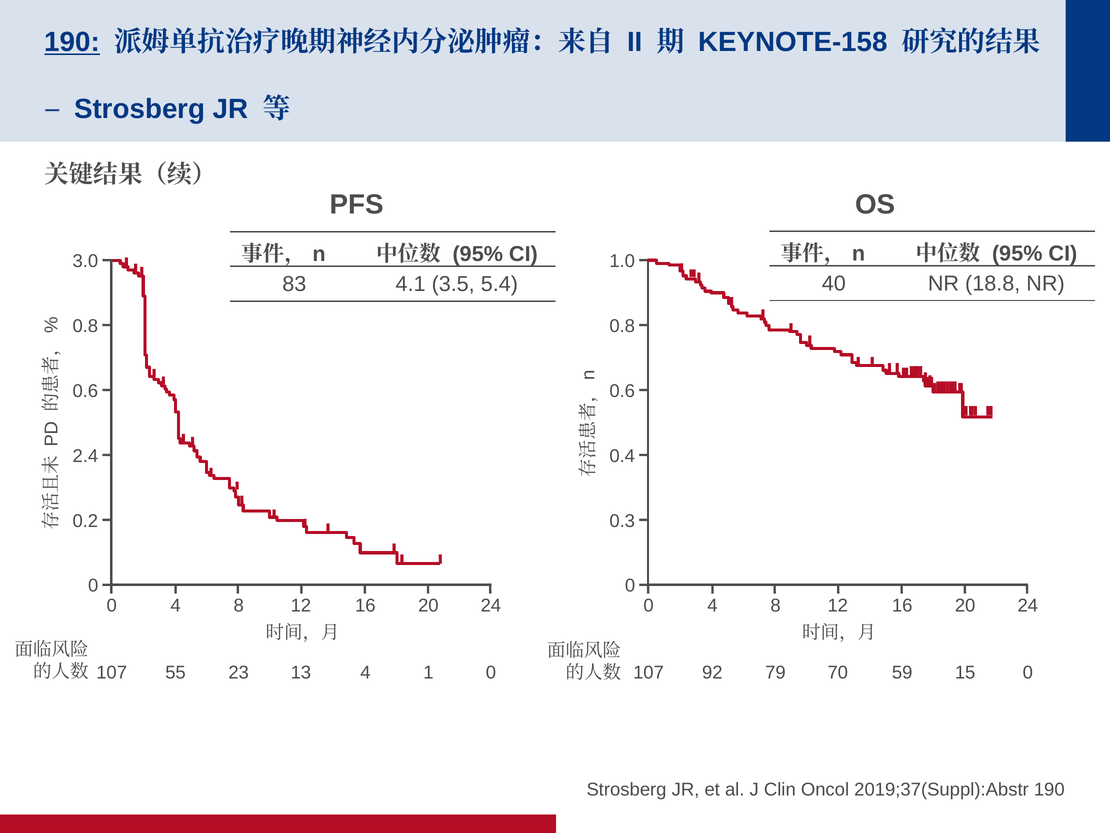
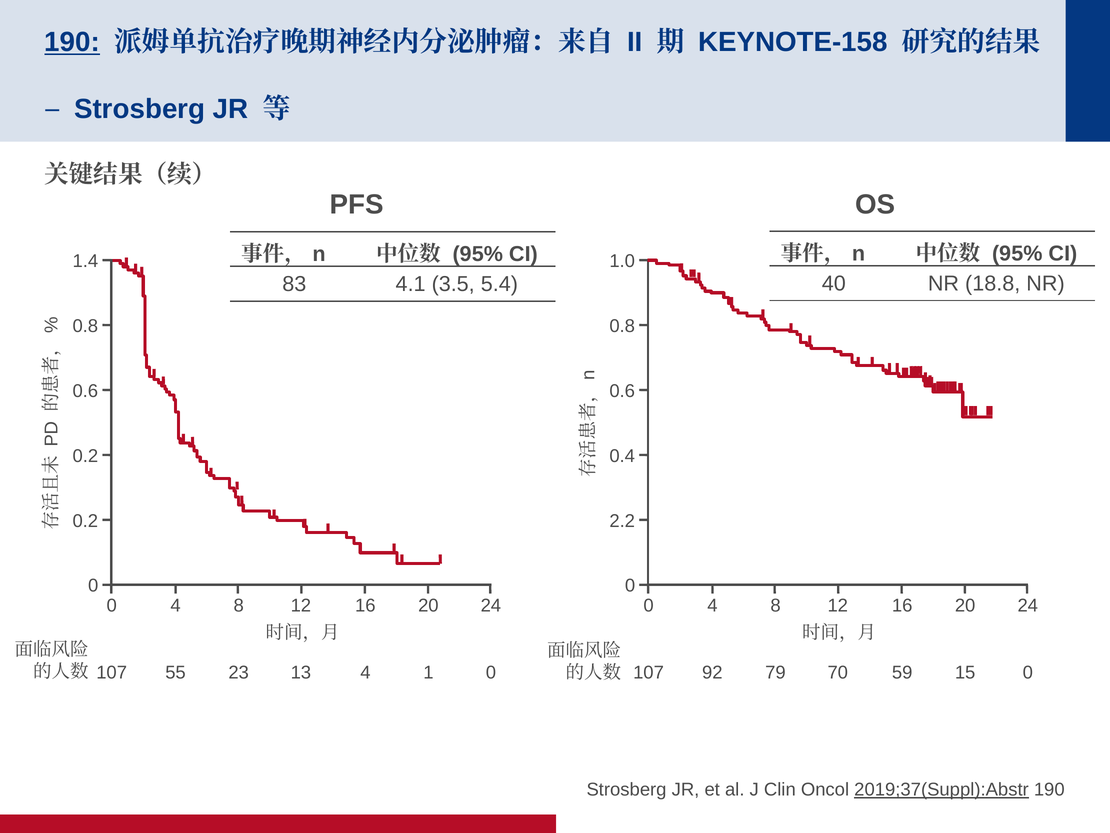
3.0: 3.0 -> 1.4 (85, 261)
2.4: 2.4 -> 0.2 (85, 456)
0.3: 0.3 -> 2.2 (622, 521)
2019;37(Suppl):Abstr underline: none -> present (942, 789)
